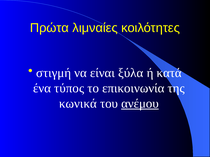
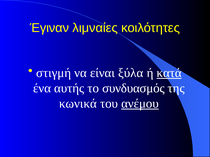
Πρώτα: Πρώτα -> Έγιναν (49, 28)
κατά underline: none -> present (169, 73)
τύπος: τύπος -> αυτής (69, 89)
επικοινωνία: επικοινωνία -> συνδυασμός (133, 89)
